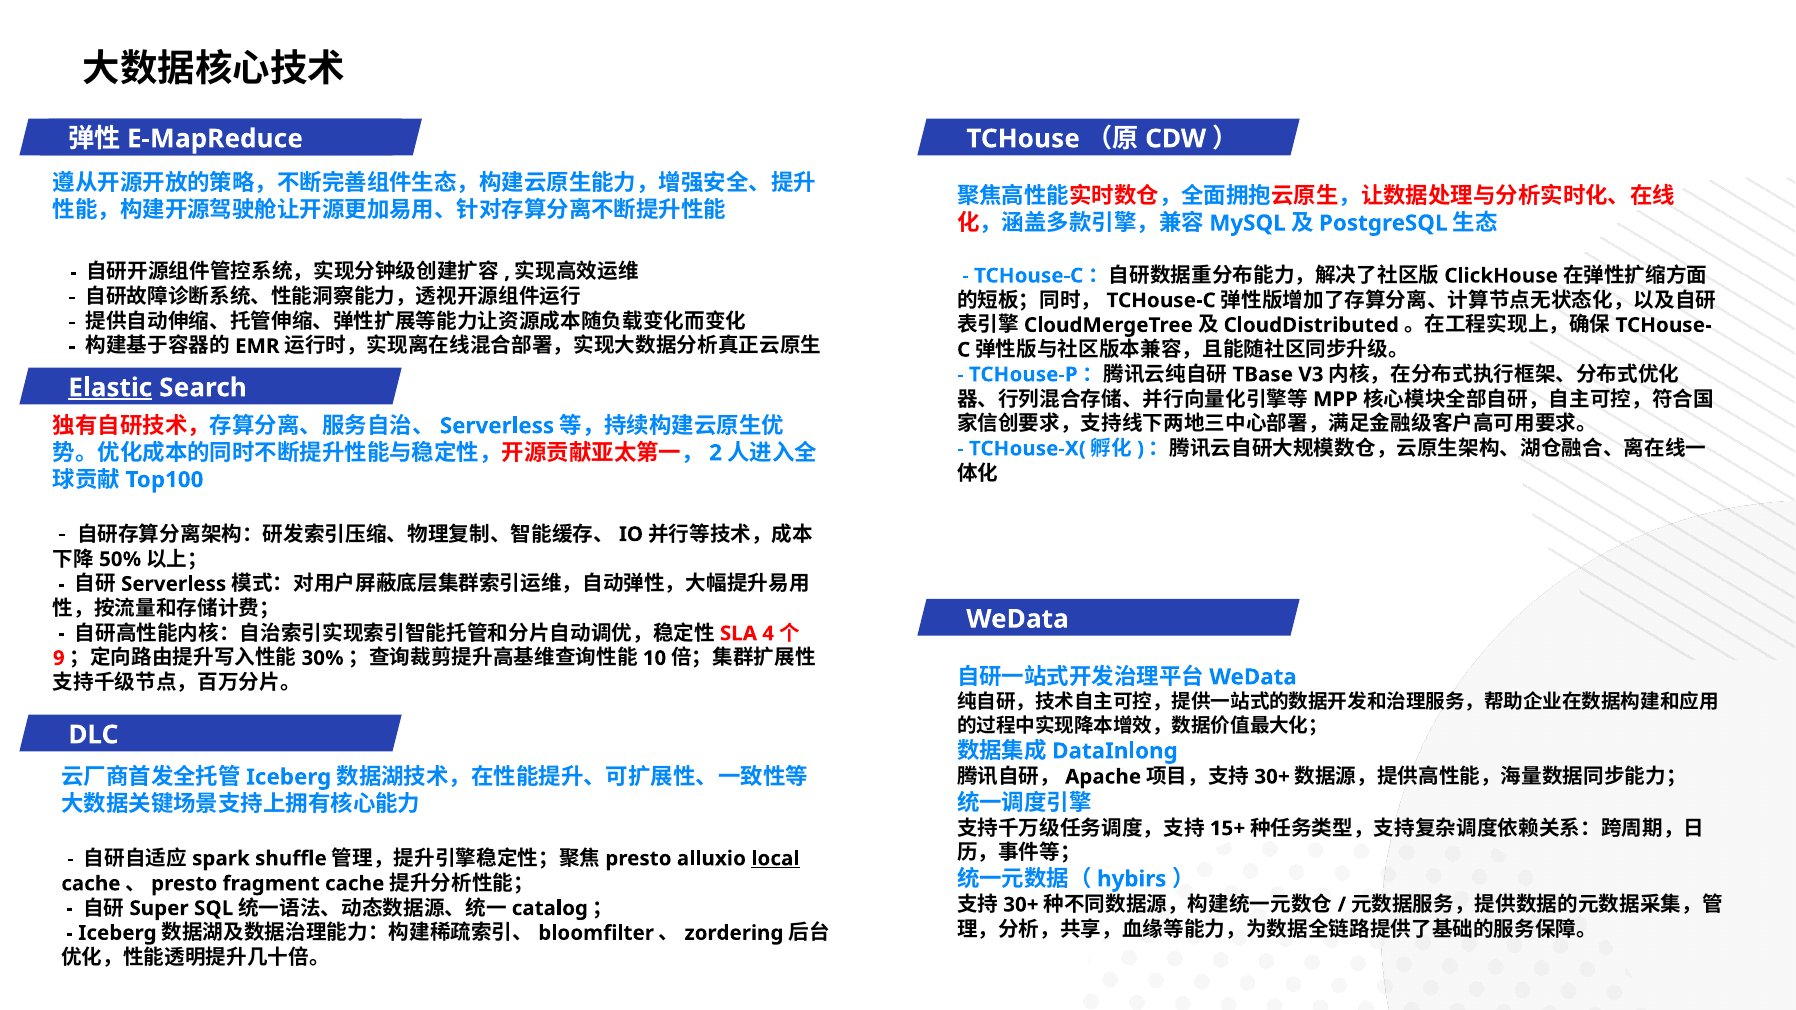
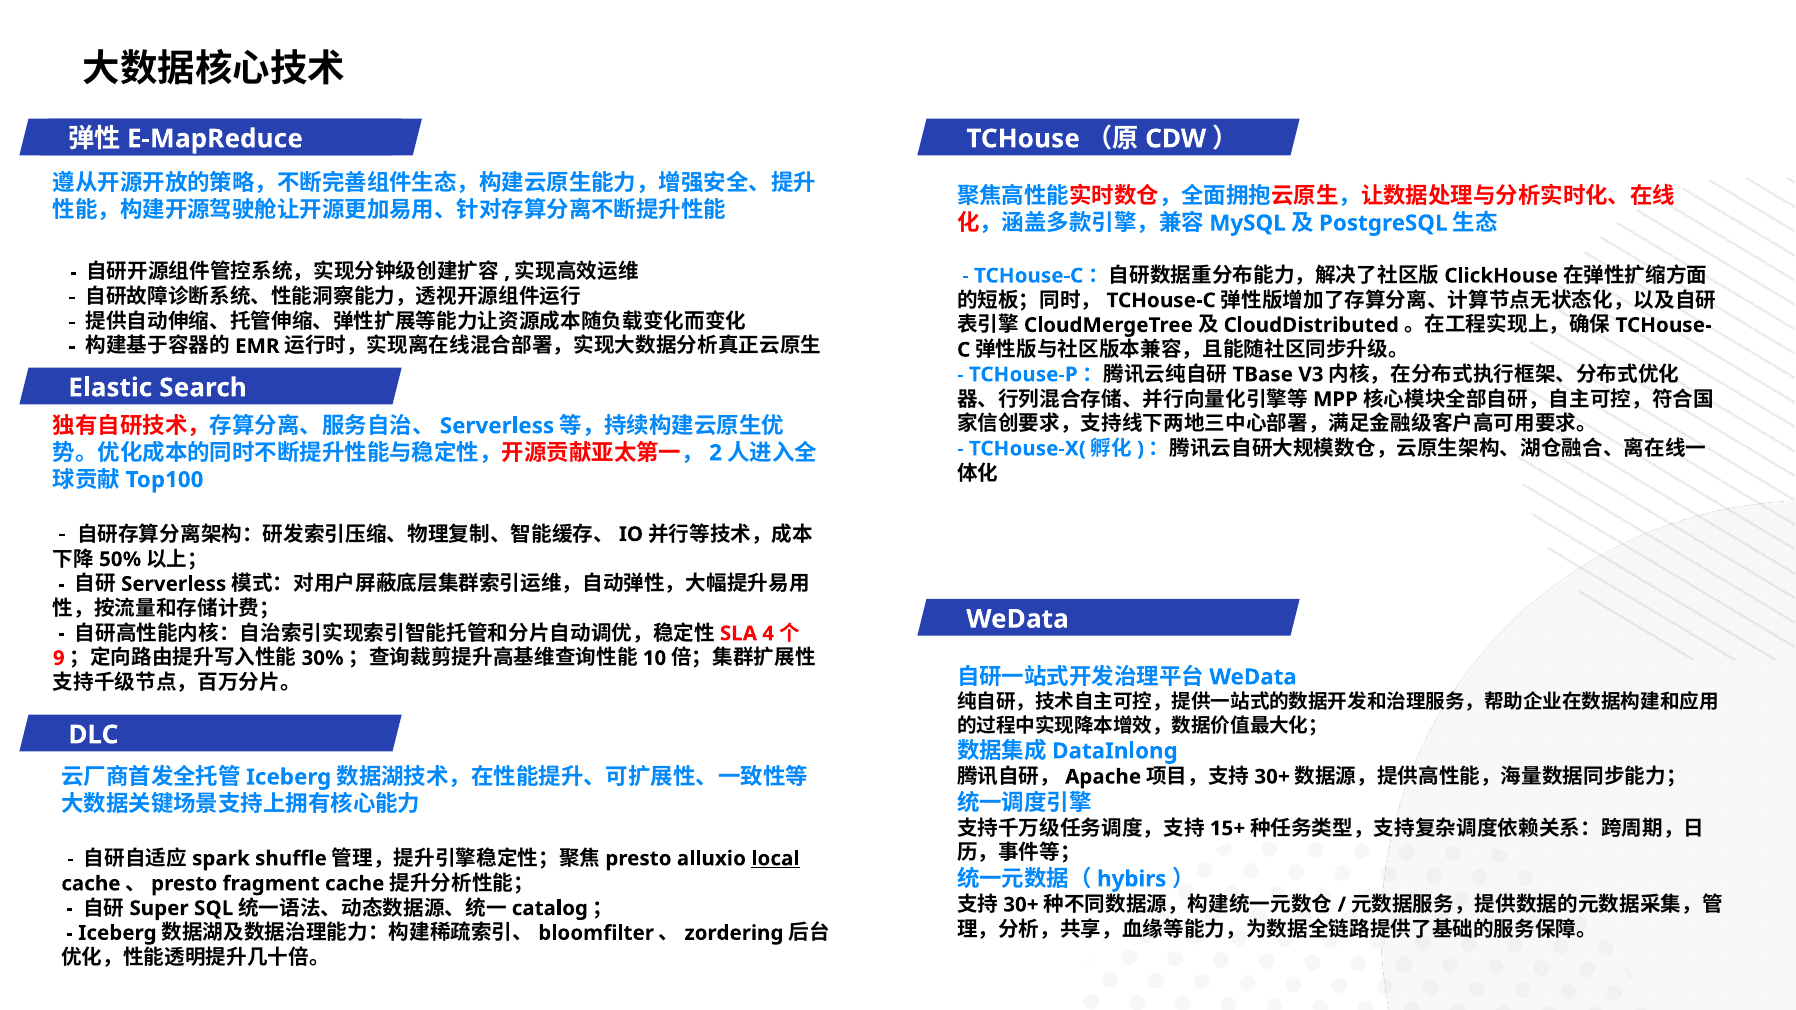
Elastic underline: present -> none (110, 388)
